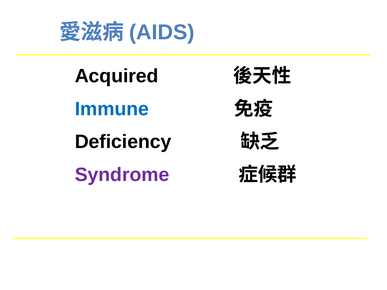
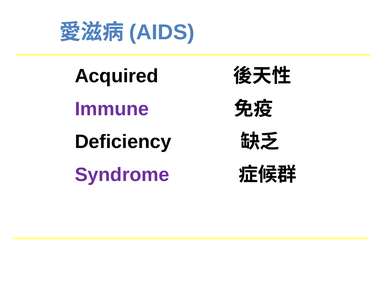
Immune colour: blue -> purple (112, 109)
